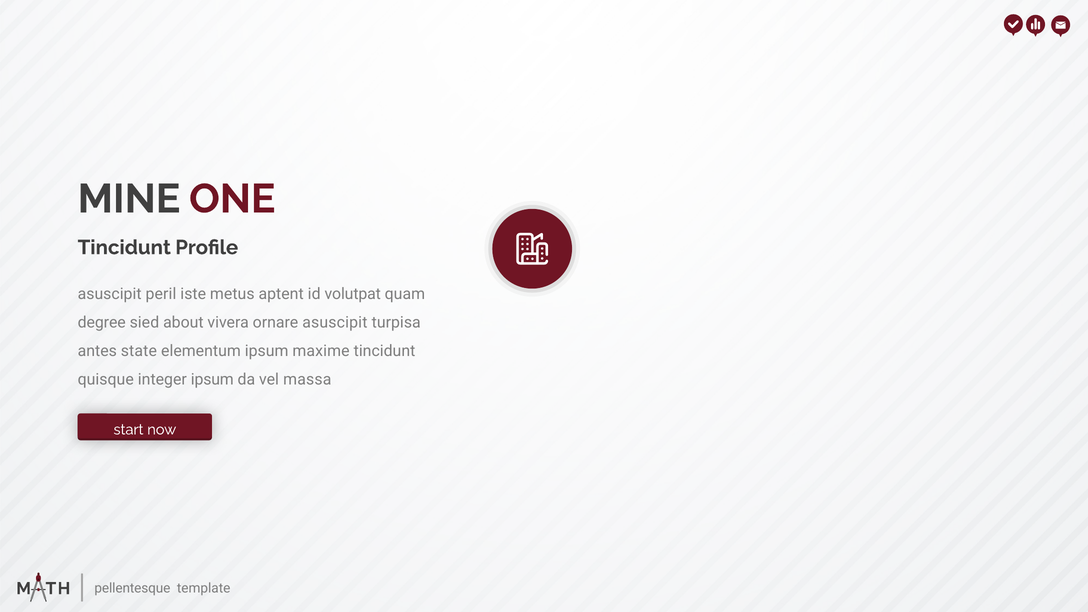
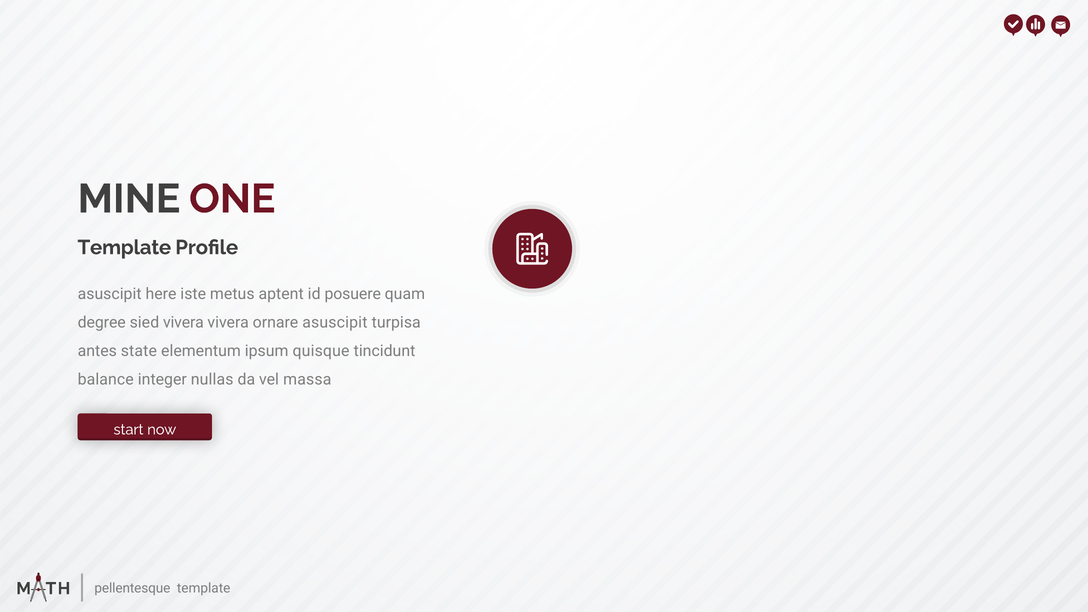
Tincidunt: Tincidunt -> Template (124, 247)
peril: peril -> here (161, 294)
volutpat: volutpat -> posuere (353, 294)
sied about: about -> vivera (183, 323)
maxime: maxime -> quisque (321, 351)
quisque: quisque -> balance (106, 380)
integer ipsum: ipsum -> nullas (212, 380)
